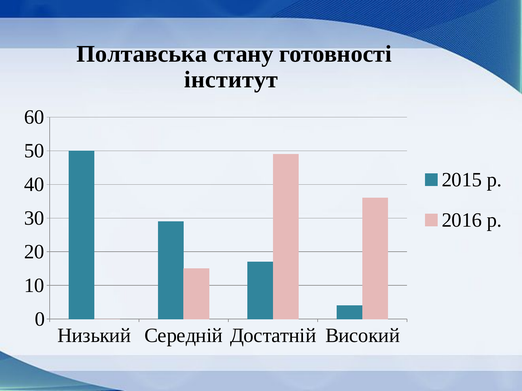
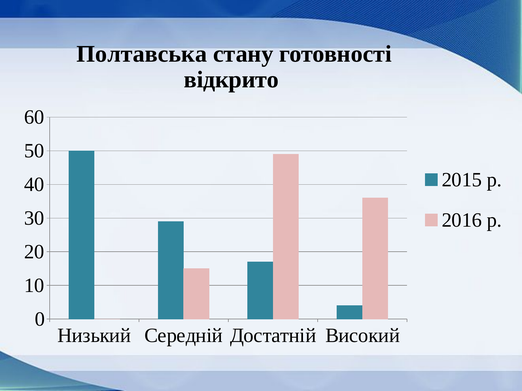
інститут: інститут -> відкрито (231, 80)
